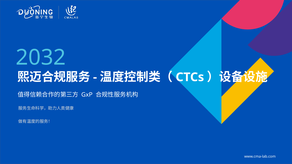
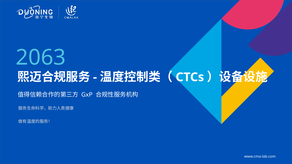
2032: 2032 -> 2063 (41, 57)
